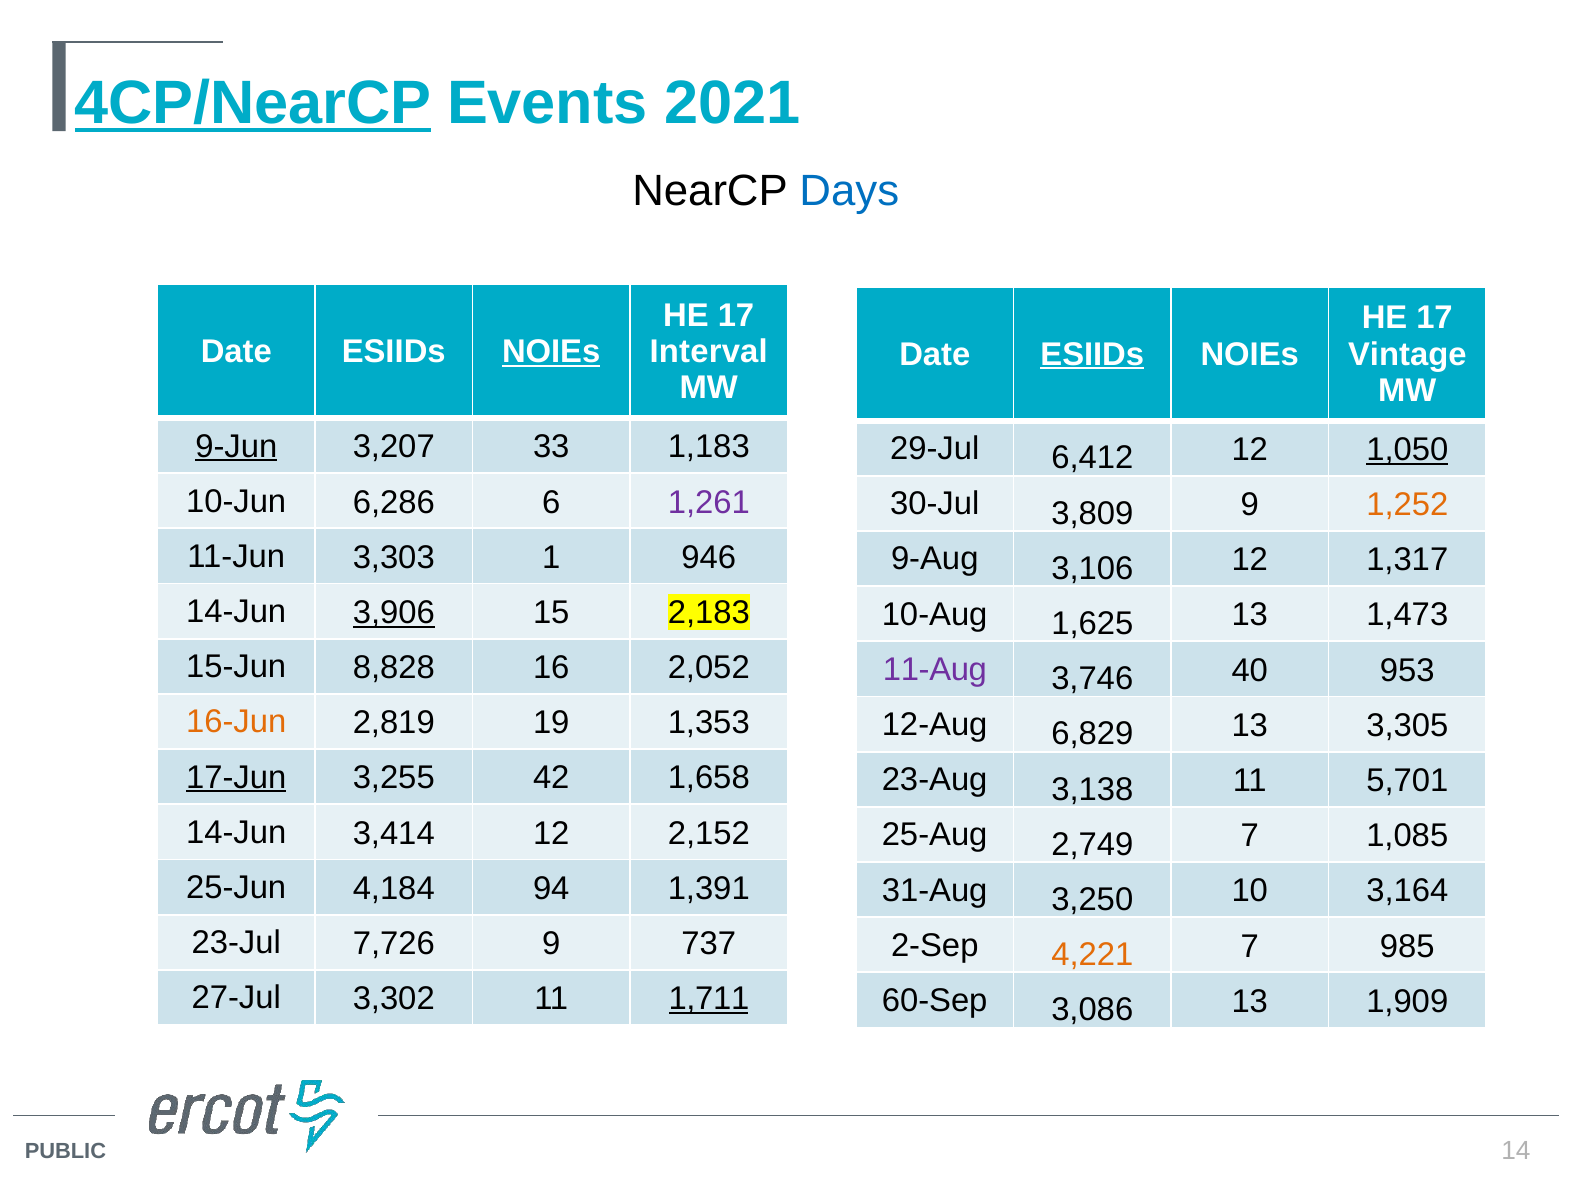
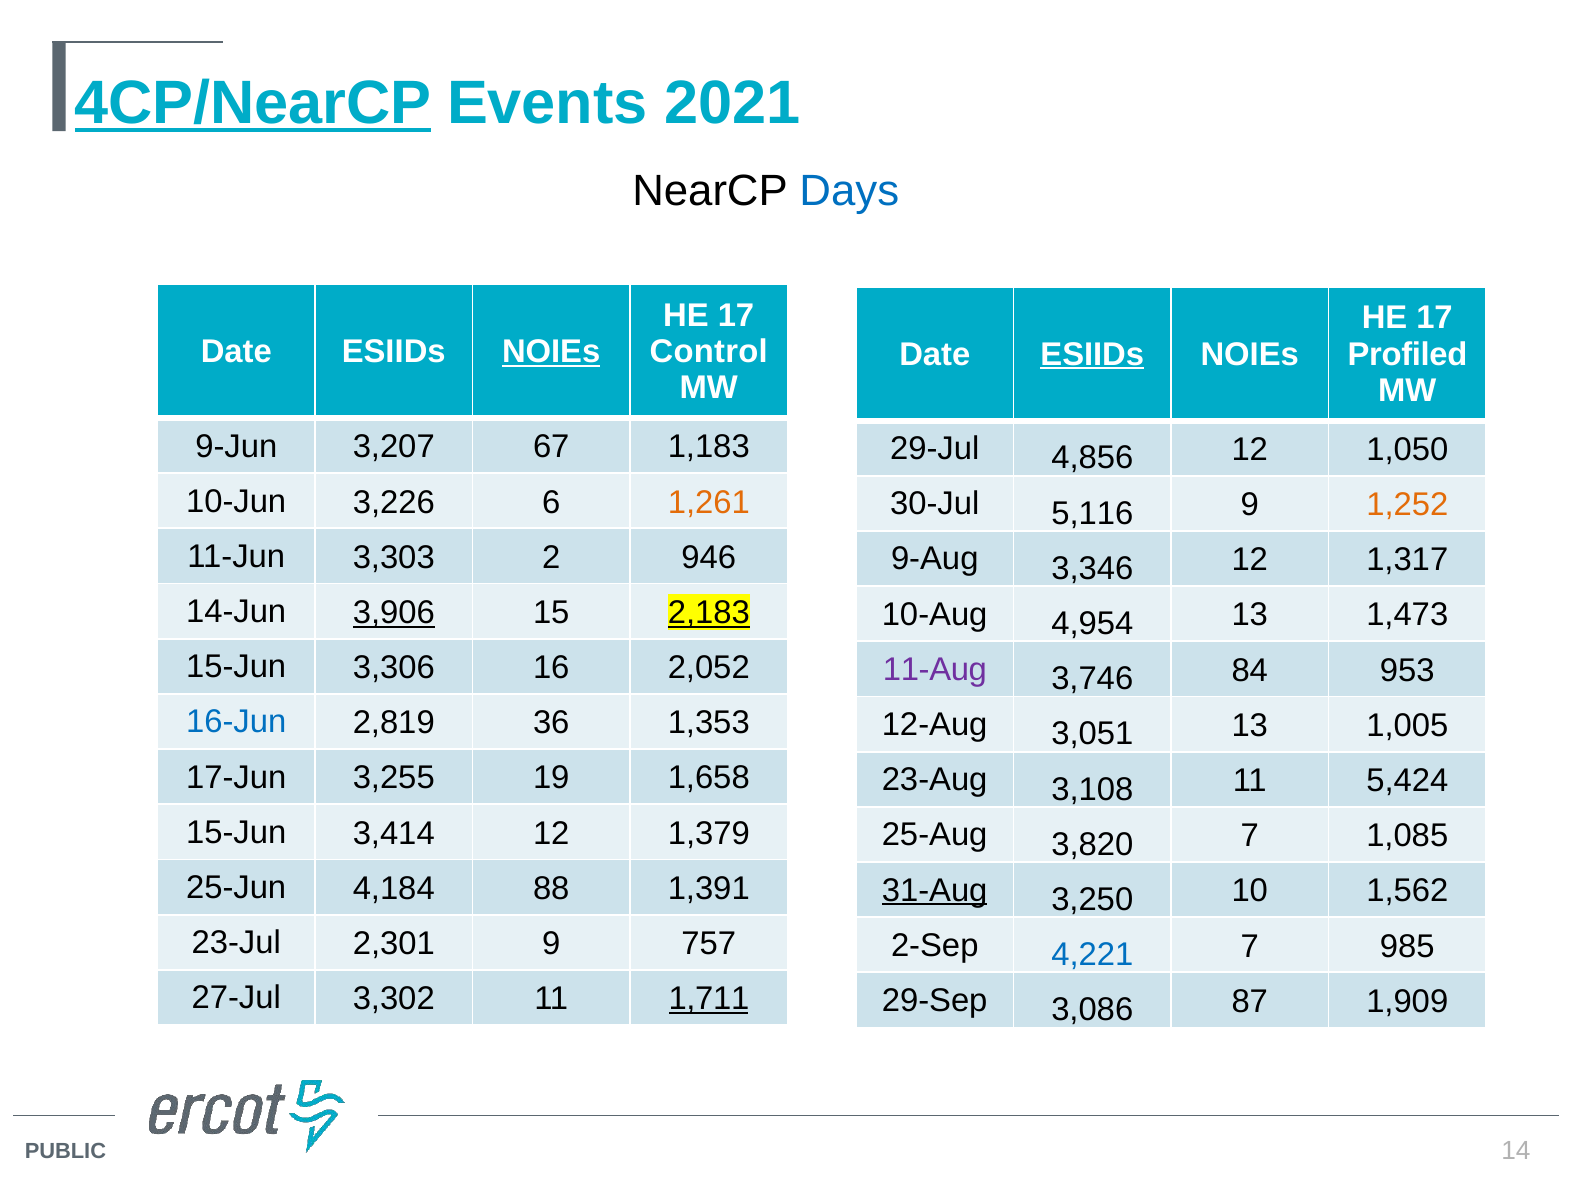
Interval: Interval -> Control (709, 352)
Vintage: Vintage -> Profiled (1407, 354)
9-Jun underline: present -> none (236, 446)
33: 33 -> 67 (551, 447)
6,412: 6,412 -> 4,856 (1092, 458)
1,050 underline: present -> none (1407, 450)
6,286: 6,286 -> 3,226 (394, 502)
1,261 colour: purple -> orange (709, 502)
3,809: 3,809 -> 5,116 (1092, 513)
1: 1 -> 2 (551, 557)
3,106: 3,106 -> 3,346 (1092, 569)
2,183 underline: none -> present (709, 613)
1,625: 1,625 -> 4,954 (1092, 624)
8,828: 8,828 -> 3,306 (394, 668)
40: 40 -> 84 (1250, 670)
16-Jun colour: orange -> blue (236, 722)
19: 19 -> 36 (551, 723)
6,829: 6,829 -> 3,051 (1092, 734)
3,305: 3,305 -> 1,005 (1407, 726)
17-Jun underline: present -> none (236, 777)
42: 42 -> 19 (551, 778)
3,138: 3,138 -> 3,108 (1092, 789)
5,701: 5,701 -> 5,424 (1407, 781)
14-Jun: 14-Jun -> 15-Jun (236, 833)
2,152: 2,152 -> 1,379 (709, 833)
2,749: 2,749 -> 3,820 (1092, 845)
94: 94 -> 88 (551, 889)
31-Aug underline: none -> present (935, 890)
3,164: 3,164 -> 1,562 (1407, 891)
7,726: 7,726 -> 2,301 (394, 944)
737: 737 -> 757 (709, 944)
4,221 colour: orange -> blue (1092, 955)
60-Sep: 60-Sep -> 29-Sep (935, 1001)
3,086 13: 13 -> 87 (1250, 1002)
